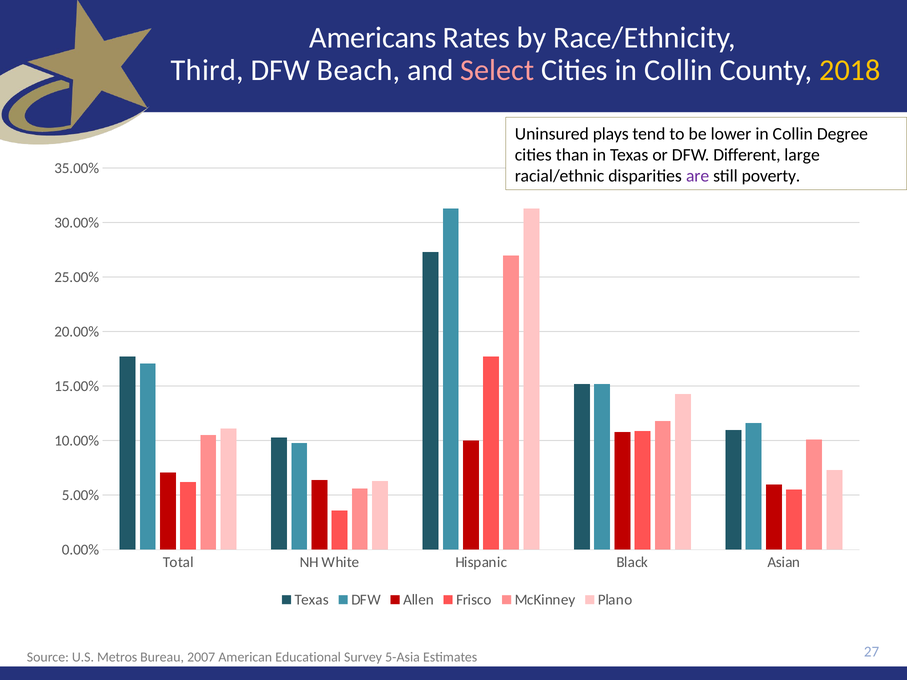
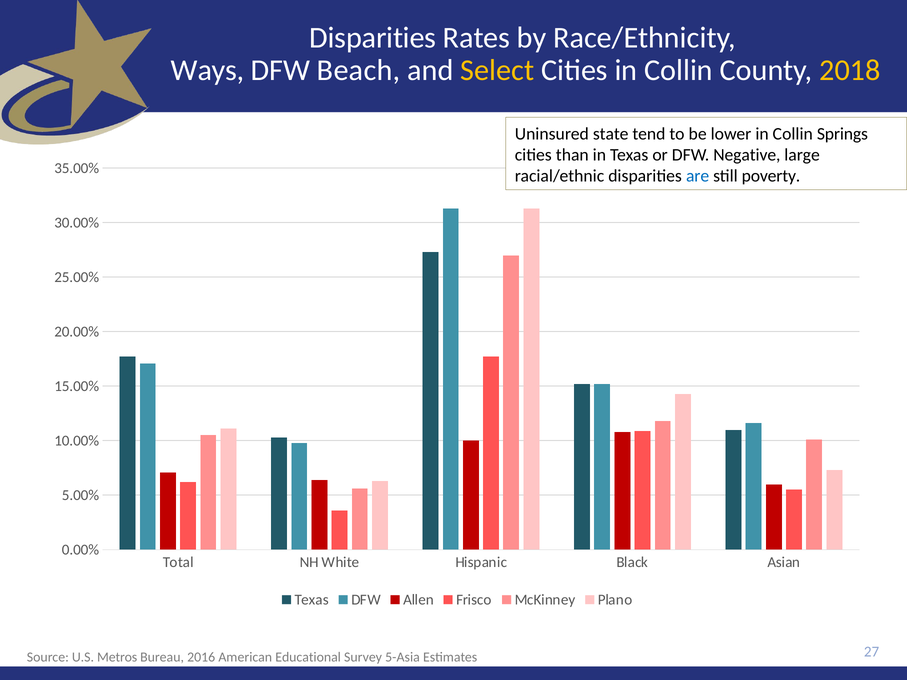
Americans: Americans -> Disparities (373, 38)
Third: Third -> Ways (208, 71)
Select colour: pink -> yellow (497, 71)
plays: plays -> state (611, 134)
Degree: Degree -> Springs (842, 134)
Different: Different -> Negative (747, 155)
are colour: purple -> blue (698, 176)
2007: 2007 -> 2016 (201, 657)
